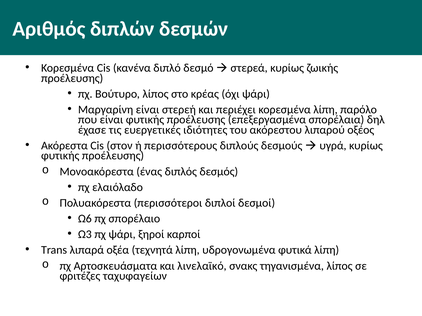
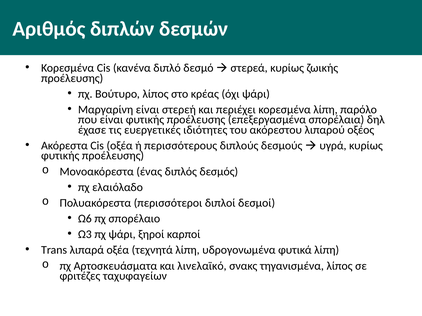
Cis στον: στον -> οξέα (120, 146)
